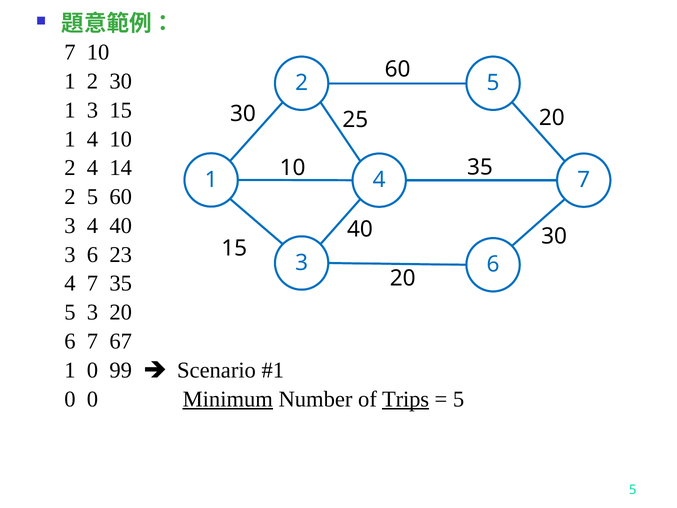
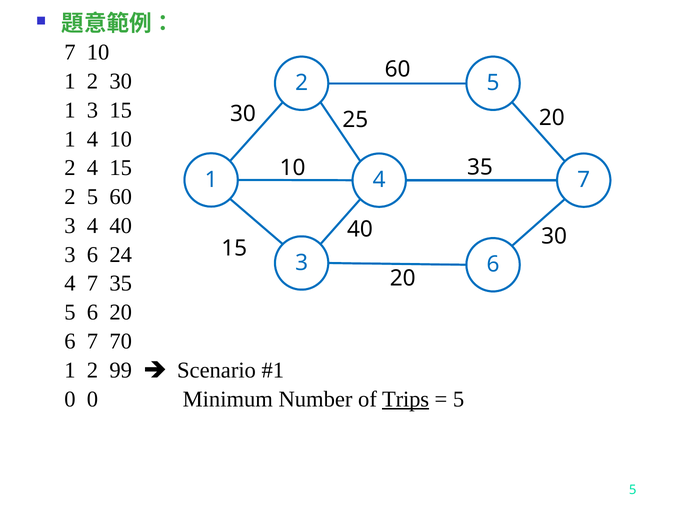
4 14: 14 -> 15 (121, 168)
23: 23 -> 24 (121, 255)
3: 3 -> 6 (92, 312)
67: 67 -> 70 (121, 341)
0: 0 -> 2 (92, 370)
Minimum underline: present -> none (228, 399)
